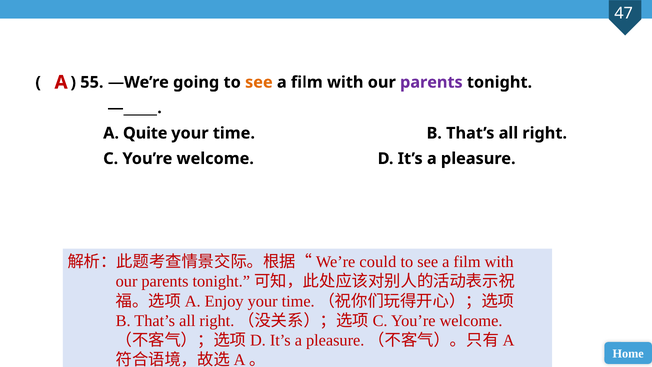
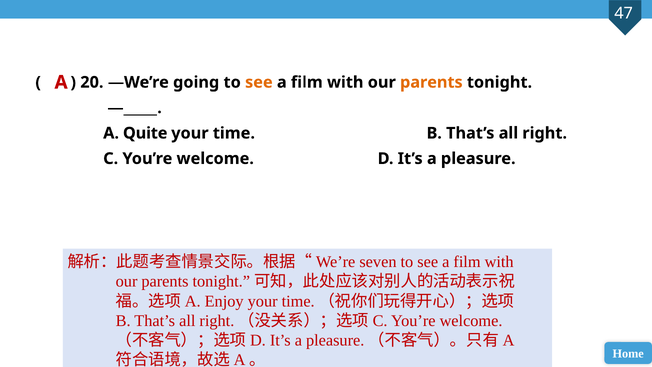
55: 55 -> 20 (92, 82)
parents colour: purple -> orange (431, 82)
could: could -> seven (378, 262)
